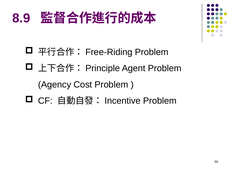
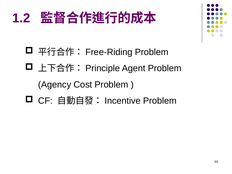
8.9: 8.9 -> 1.2 (21, 18)
